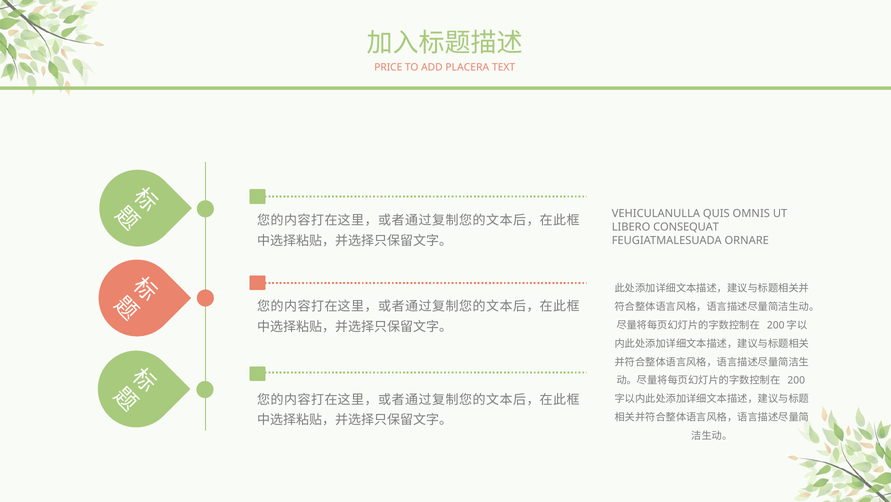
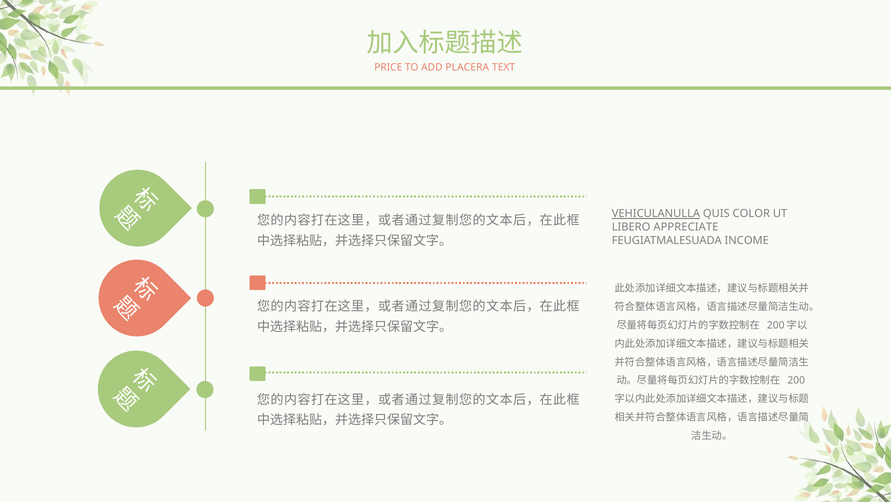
VEHICULANULLA underline: none -> present (656, 213)
OMNIS: OMNIS -> COLOR (751, 213)
CONSEQUAT: CONSEQUAT -> APPRECIATE (686, 227)
ORNARE: ORNARE -> INCOME (747, 240)
